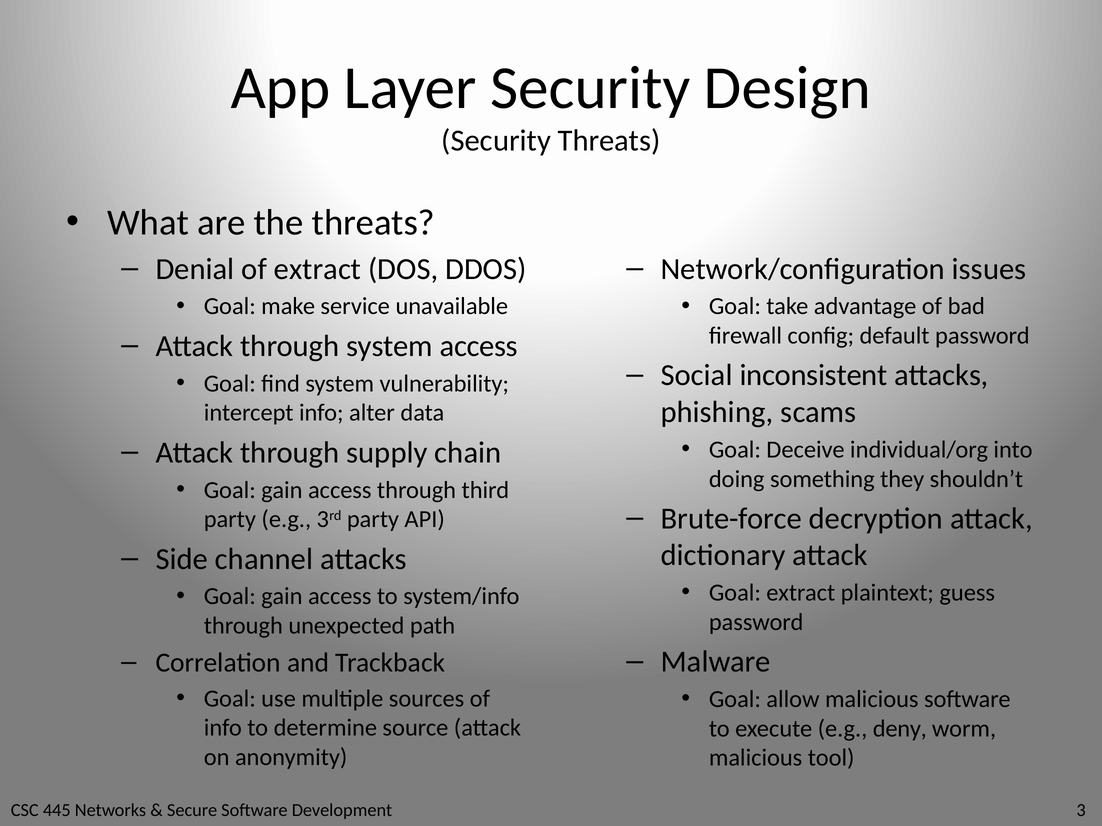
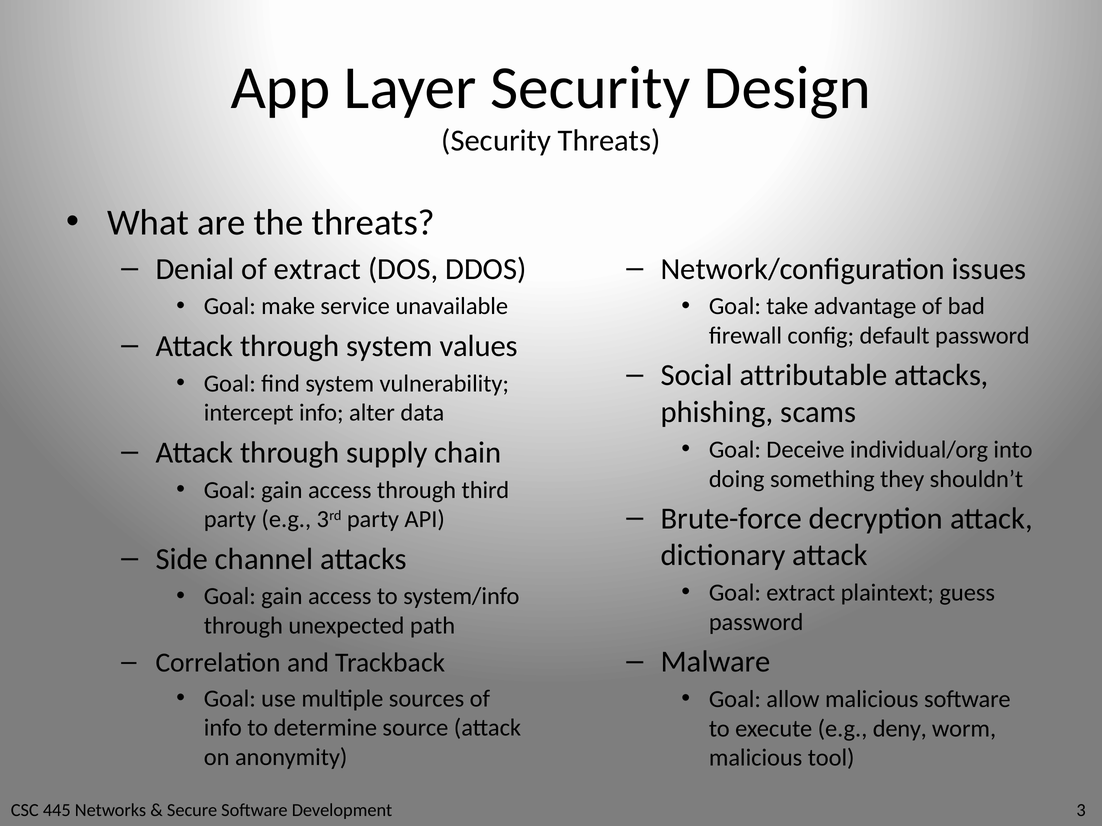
system access: access -> values (479, 346)
inconsistent: inconsistent -> attributable (813, 376)
